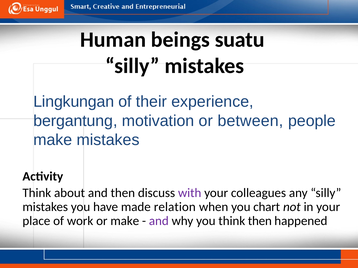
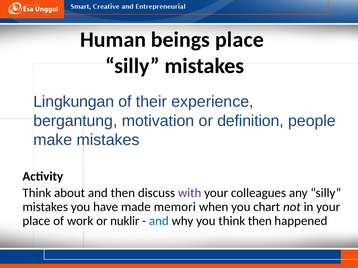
beings suatu: suatu -> place (239, 40)
between: between -> definition (251, 121)
relation: relation -> memori (175, 207)
or make: make -> nuklir (125, 221)
and colour: purple -> blue (159, 221)
